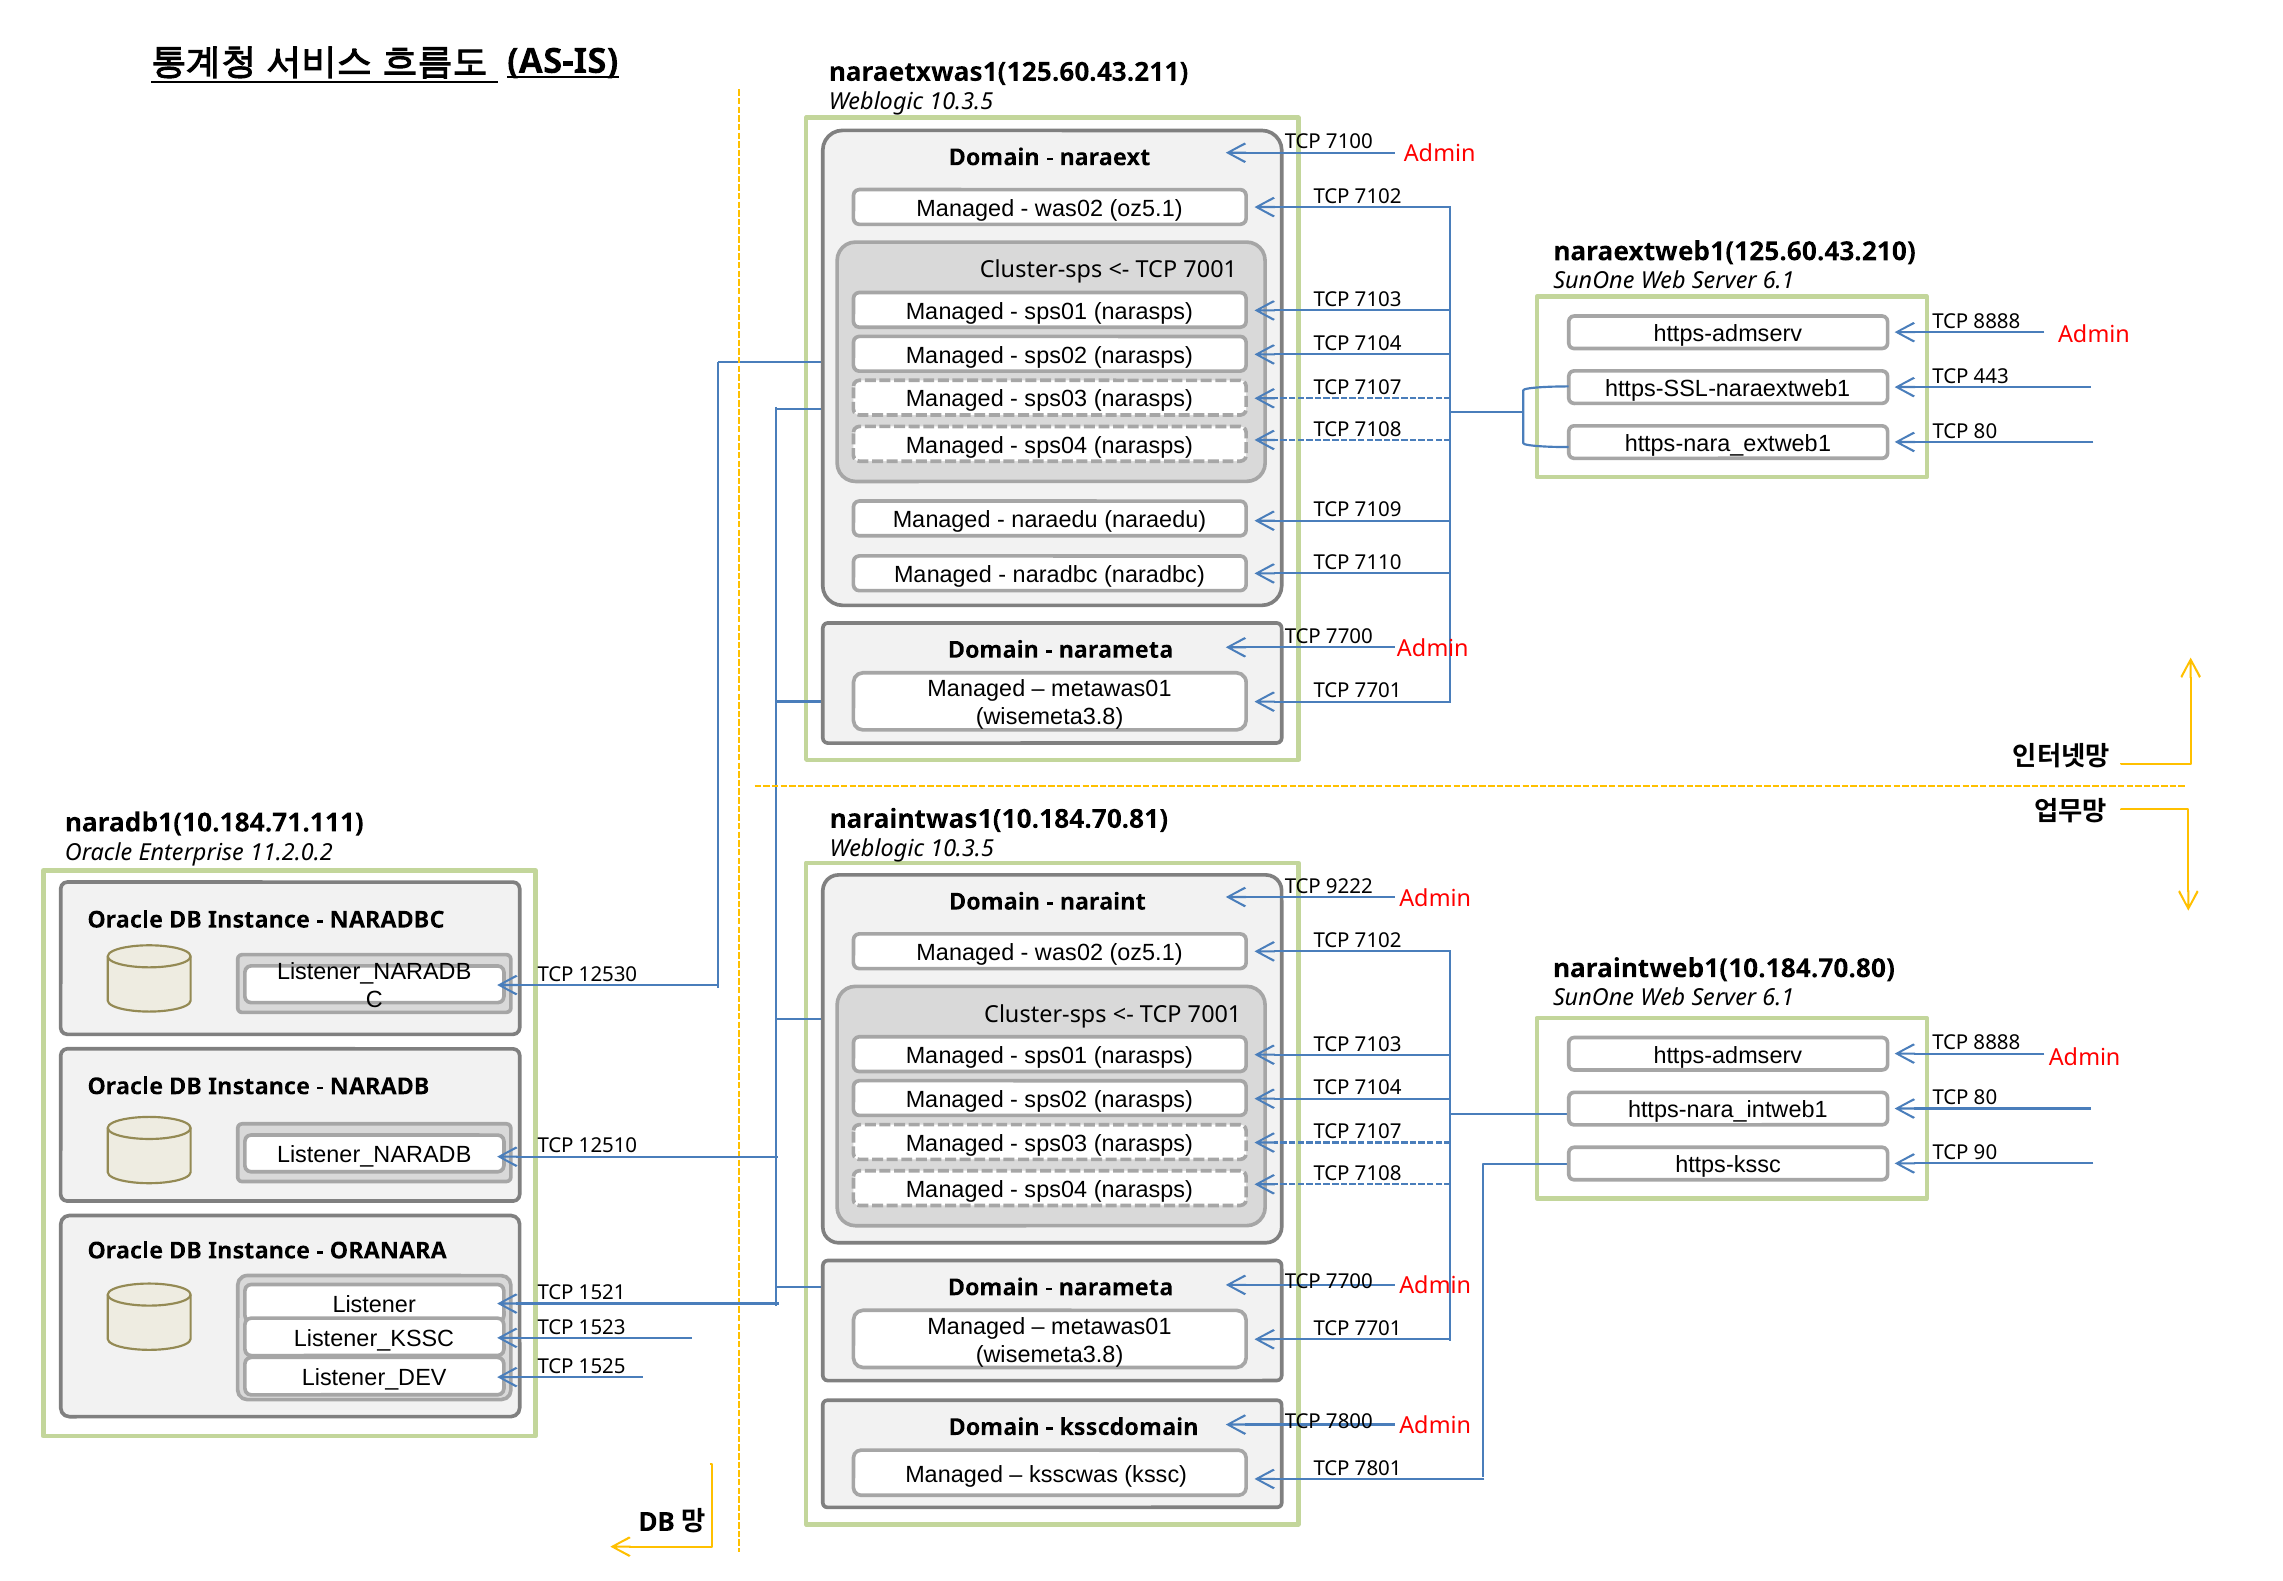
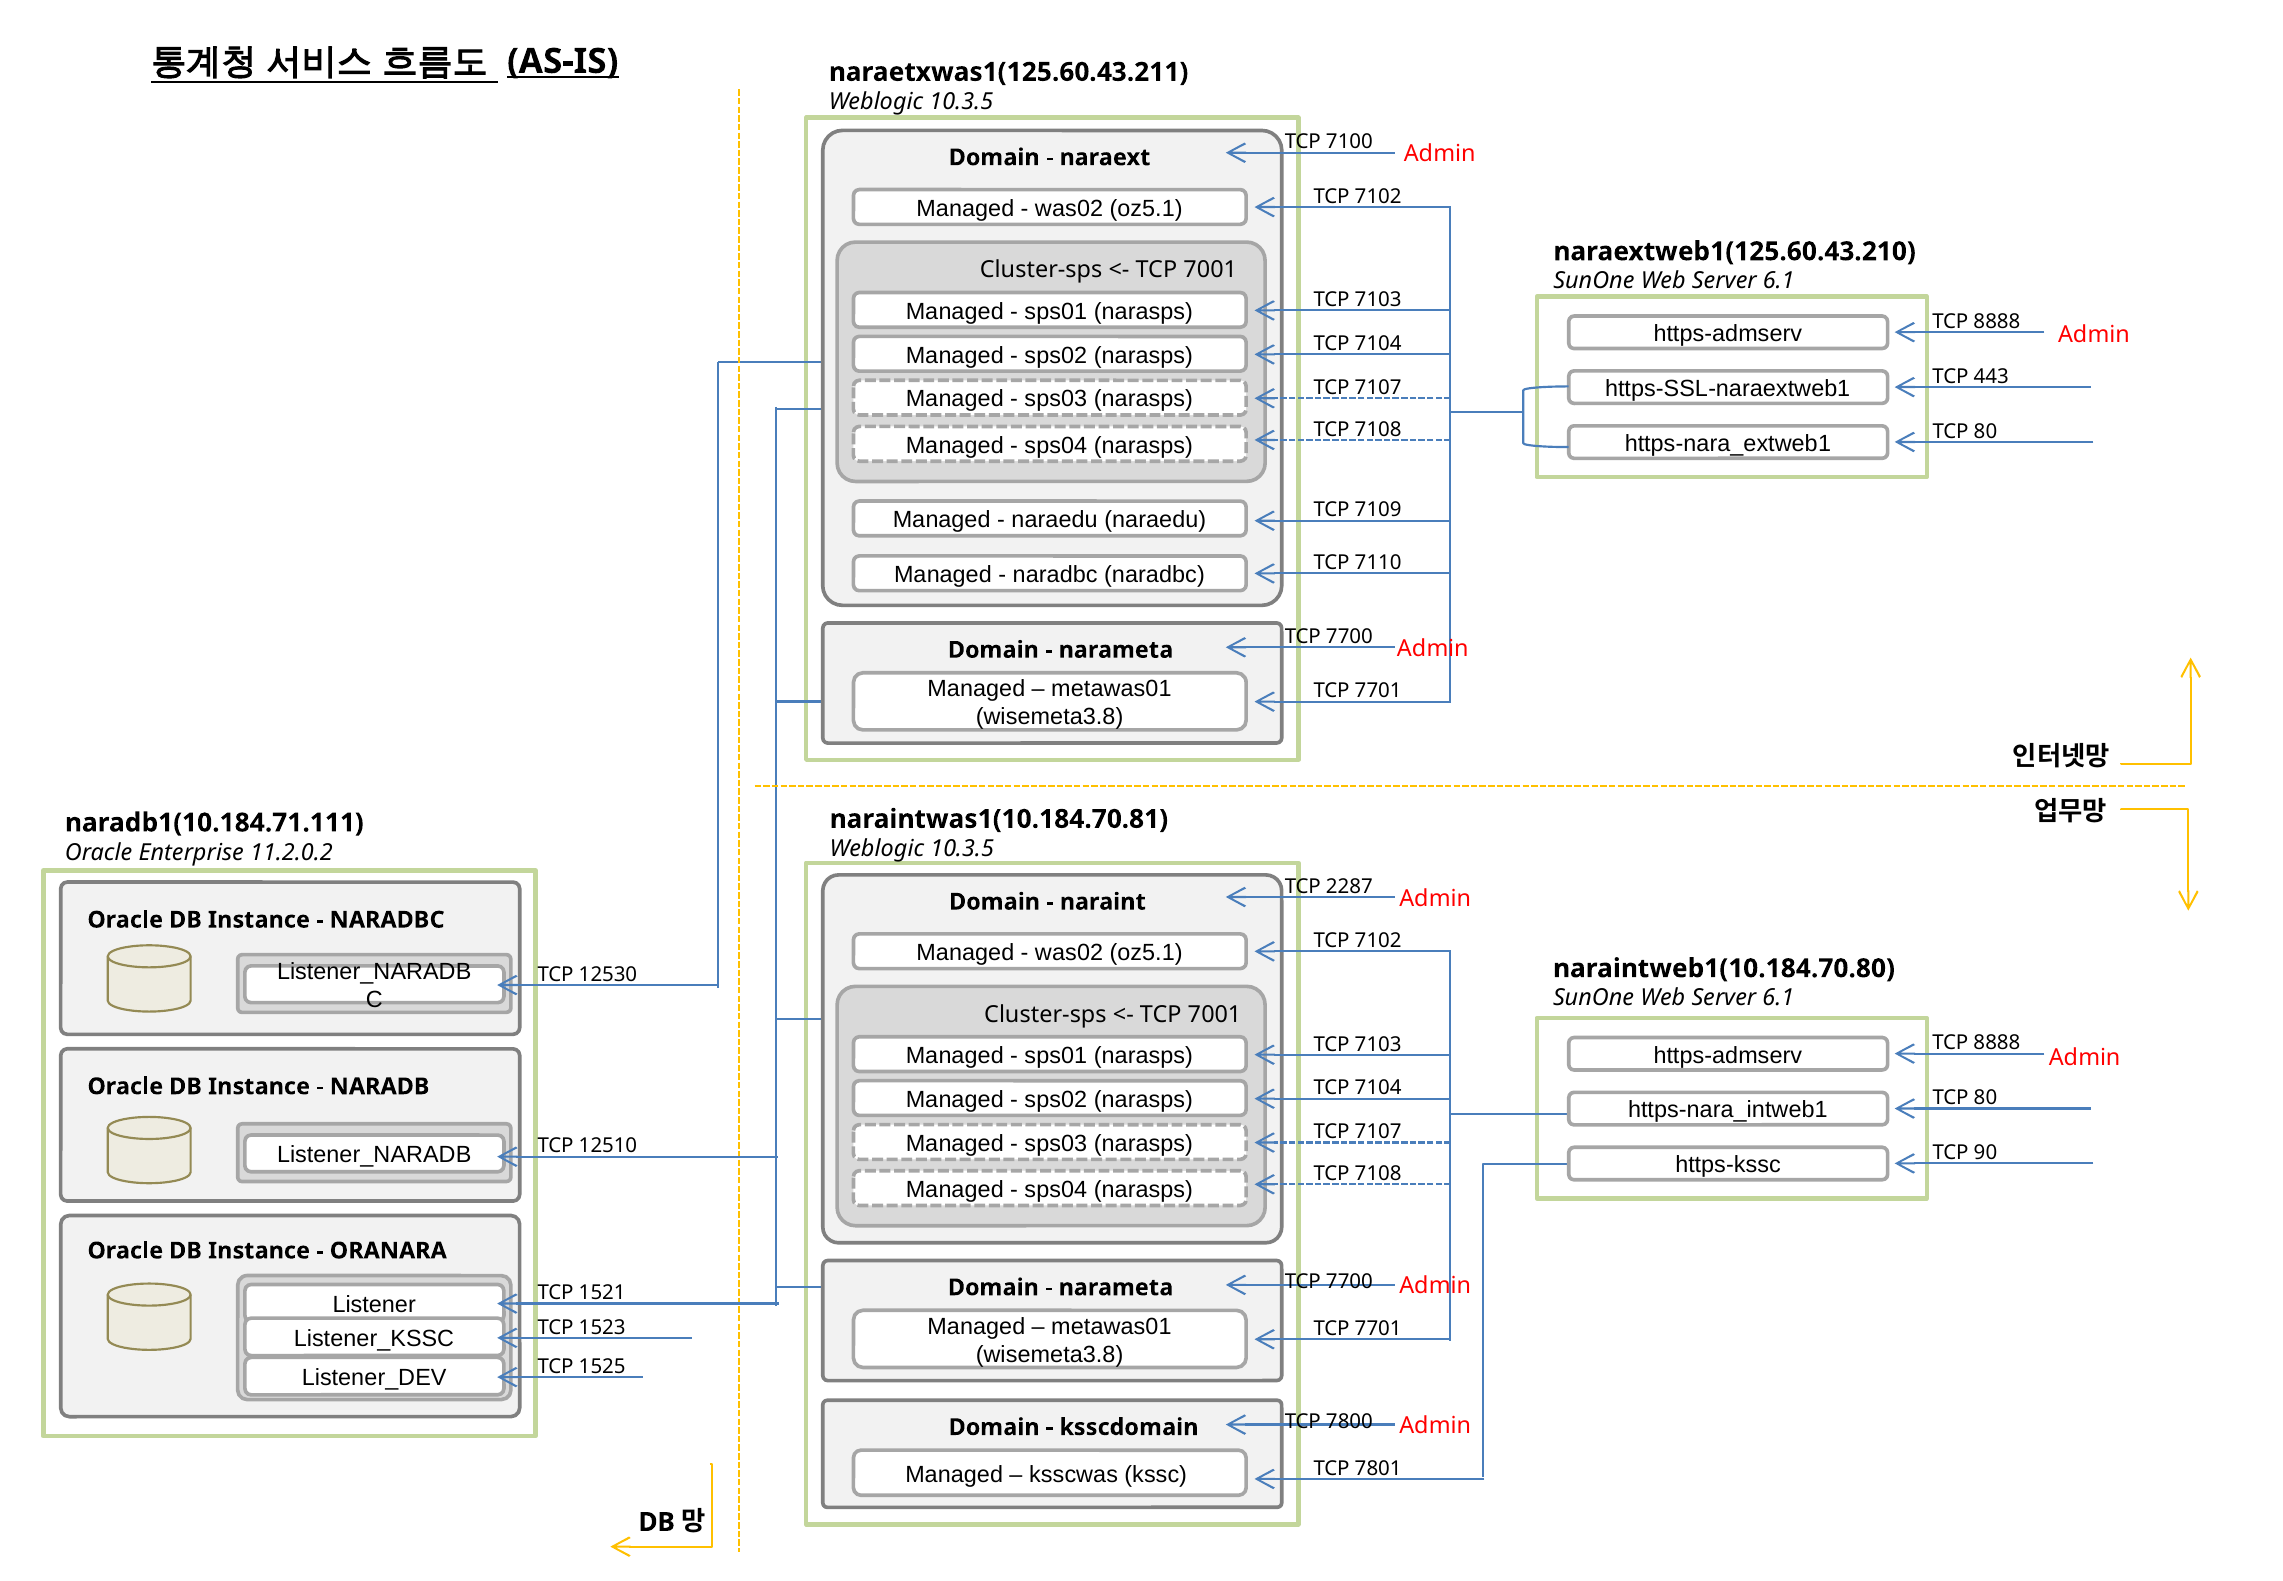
9222: 9222 -> 2287 (1349, 886)
